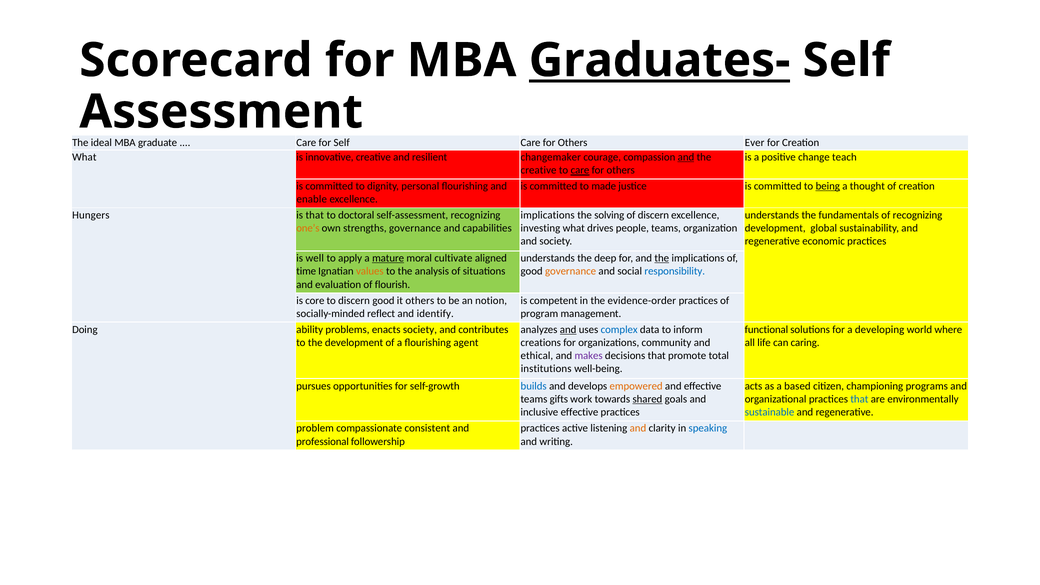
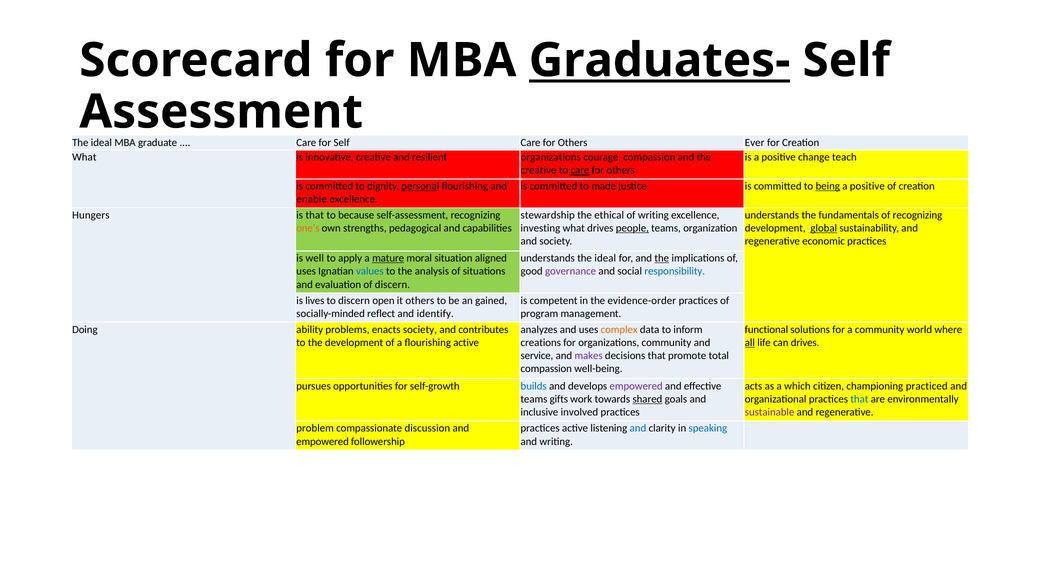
resilient changemaker: changemaker -> organizations (551, 157)
and underline: present -> none (686, 157)
personal underline: none -> present (420, 186)
thought: thought -> positive (867, 186)
doctoral: doctoral -> because (356, 215)
implications: implications -> stewardship (548, 215)
solving: solving -> ethical (609, 215)
of discern: discern -> writing (653, 215)
strengths governance: governance -> pedagogical (415, 228)
people underline: none -> present (632, 228)
global underline: none -> present (824, 228)
cultivate: cultivate -> situation (453, 258)
understands the deep: deep -> ideal (605, 258)
time: time -> uses (306, 271)
values colour: orange -> blue (370, 271)
governance colour: orange -> purple (571, 271)
of flourish: flourish -> discern (392, 284)
core: core -> lives (315, 301)
discern good: good -> open (383, 301)
notion: notion -> gained (491, 301)
and underline: present -> none (568, 329)
complex colour: blue -> orange (619, 329)
a developing: developing -> community (880, 329)
flourishing agent: agent -> active (466, 343)
all underline: none -> present (750, 343)
can caring: caring -> drives (805, 343)
ethical: ethical -> service (537, 356)
institutions: institutions -> compassion (546, 369)
empowered colour: orange -> purple (636, 386)
based: based -> which (797, 386)
programs: programs -> practiced (927, 386)
inclusive effective: effective -> involved (579, 412)
sustainable colour: blue -> purple (770, 412)
consistent: consistent -> discussion (427, 428)
and colour: orange -> blue (638, 428)
professional: professional -> empowered (323, 441)
